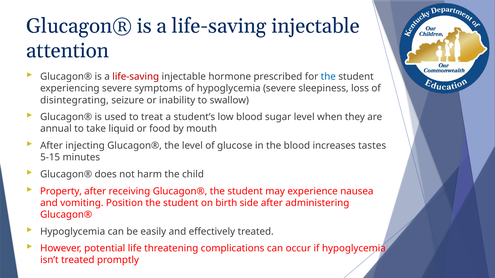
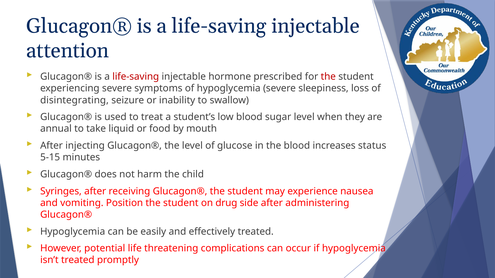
the colour: blue -> red (328, 77)
tastes: tastes -> status (372, 146)
Property: Property -> Syringes (61, 191)
birth: birth -> drug (226, 203)
